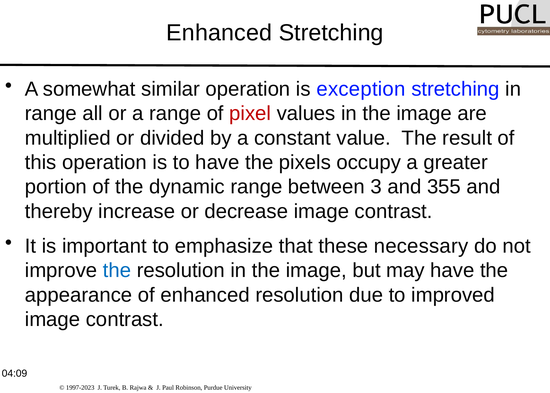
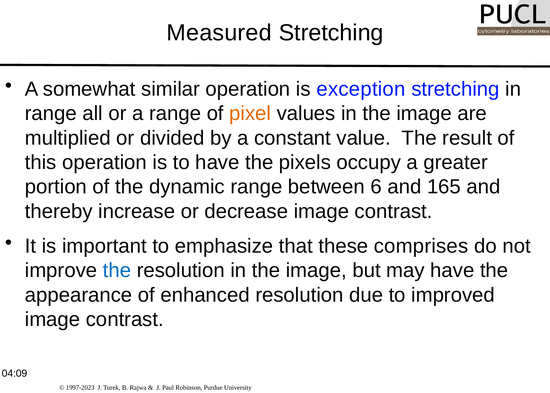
Enhanced: Enhanced -> Measured (219, 33)
pixel colour: red -> orange (250, 113)
3: 3 -> 6 (376, 187)
355: 355 -> 165 (444, 187)
necessary: necessary -> comprises (421, 246)
